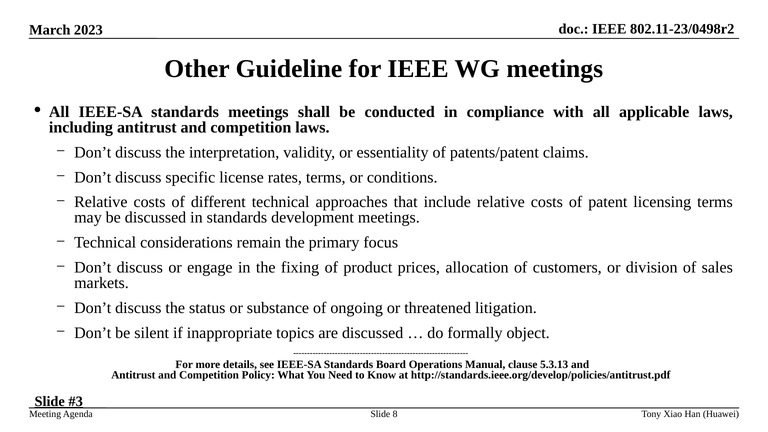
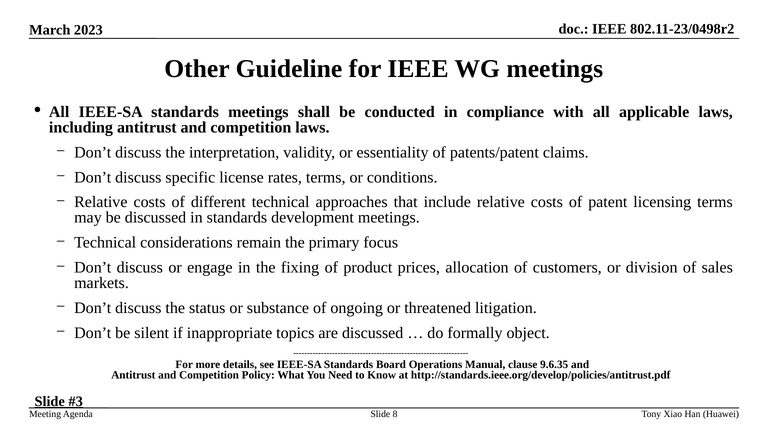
5.3.13: 5.3.13 -> 9.6.35 (554, 364)
